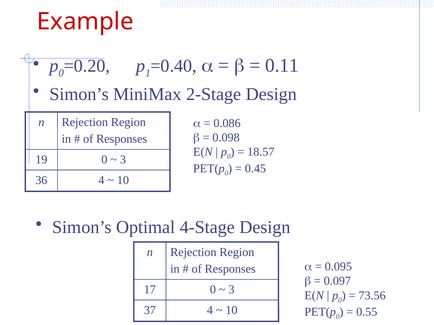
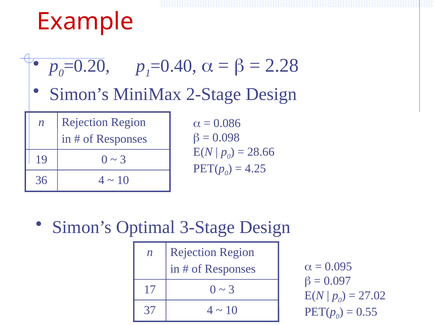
0.11: 0.11 -> 2.28 (282, 66)
18.57: 18.57 -> 28.66 (261, 152)
0.45: 0.45 -> 4.25 (255, 169)
4-Stage: 4-Stage -> 3-Stage (207, 228)
73.56: 73.56 -> 27.02 (372, 296)
